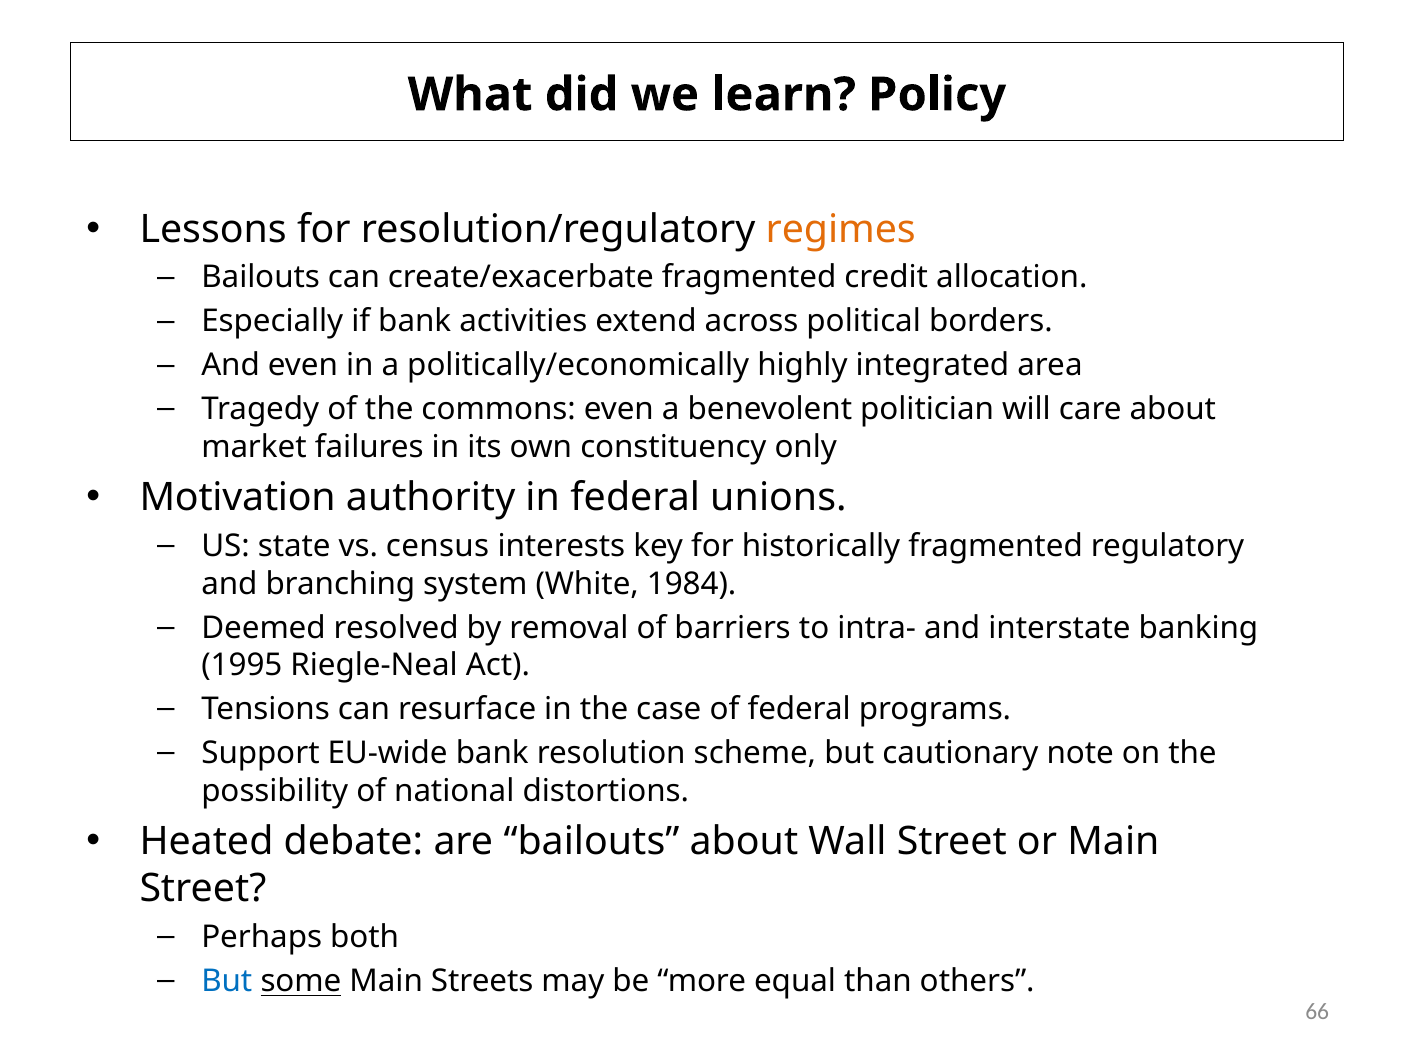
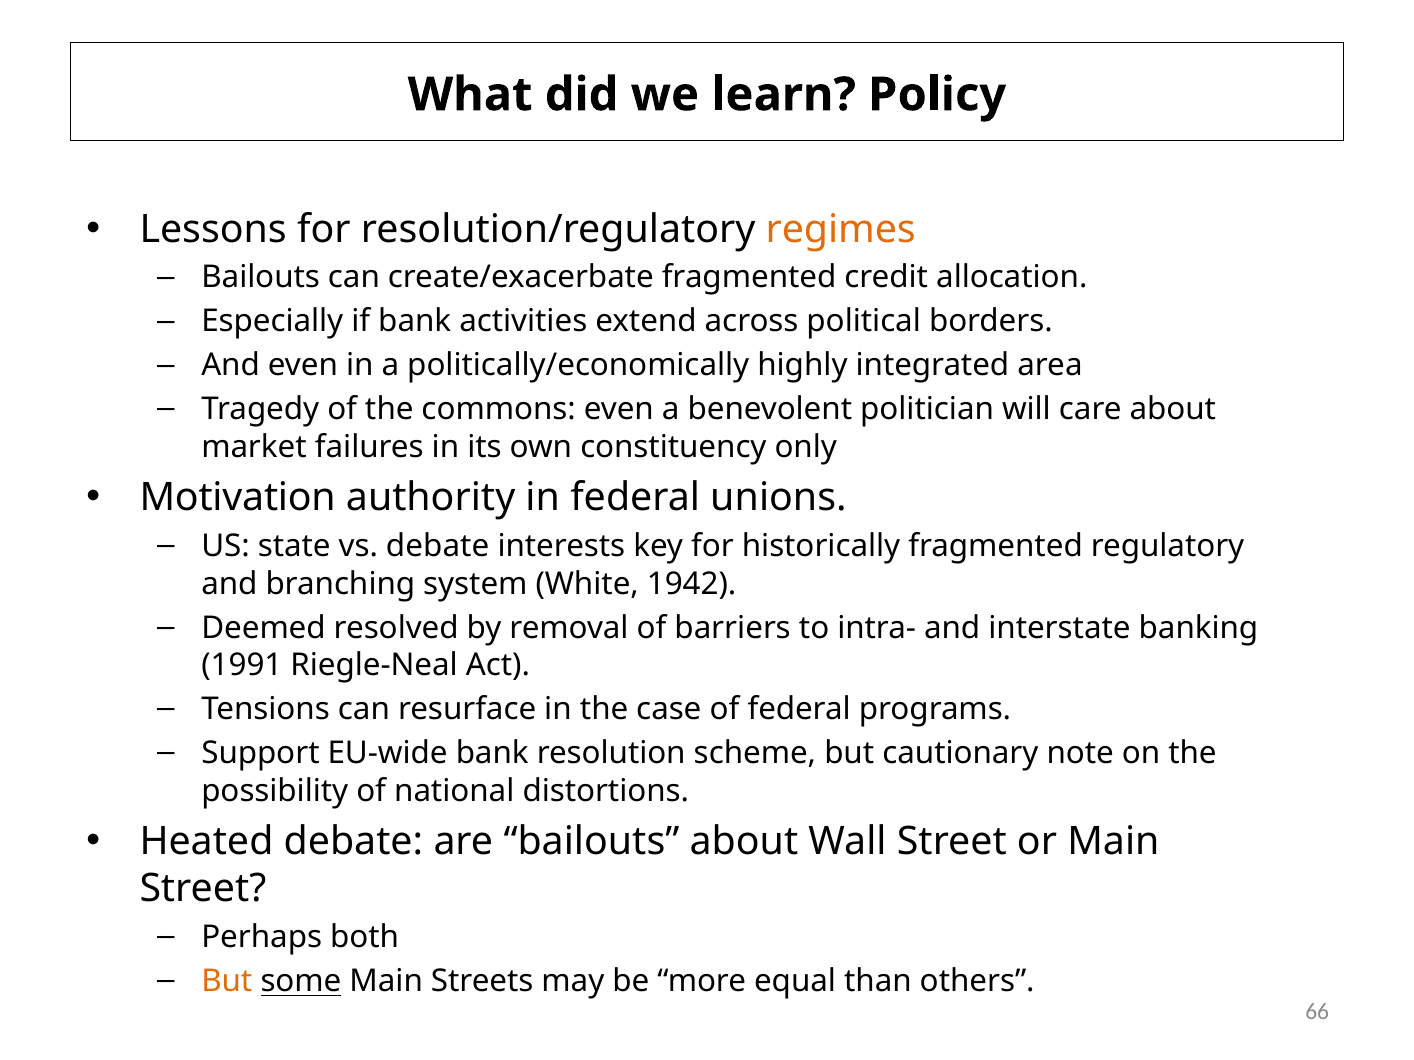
vs census: census -> debate (438, 546)
1984: 1984 -> 1942 (692, 584)
1995: 1995 -> 1991 (242, 666)
But colour: blue -> orange (227, 981)
